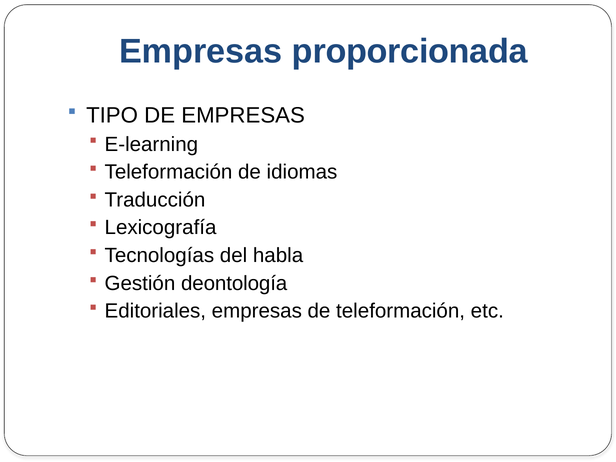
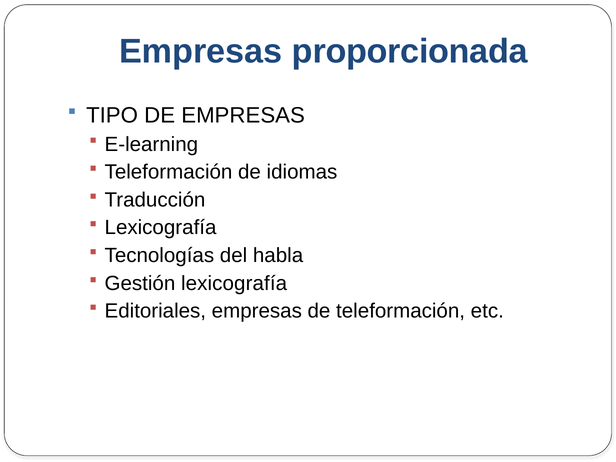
Gestión deontología: deontología -> lexicografía (234, 283)
